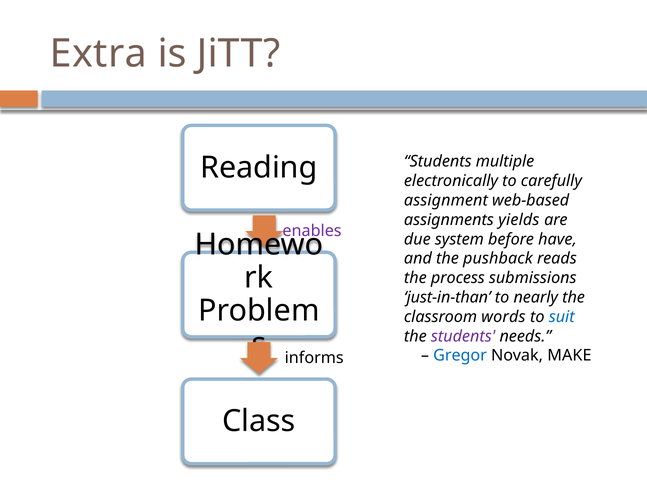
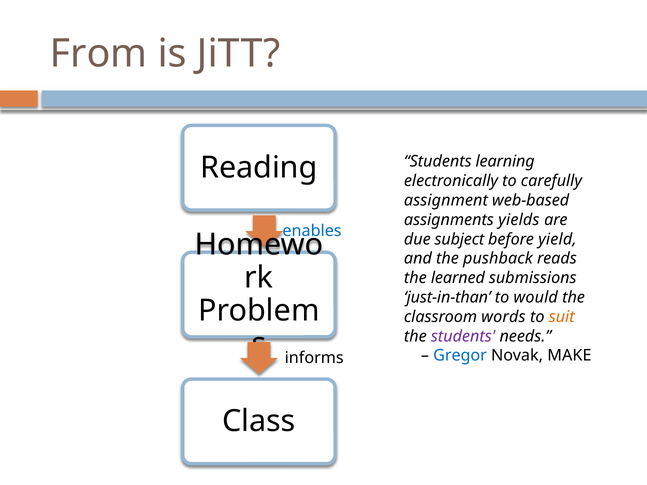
Extra: Extra -> From (99, 54)
multiple: multiple -> learning (505, 162)
enables colour: purple -> blue (312, 231)
system: system -> subject (459, 239)
have: have -> yield (557, 239)
process: process -> learned (458, 278)
nearly: nearly -> would (536, 298)
suit colour: blue -> orange (562, 317)
